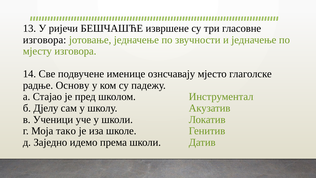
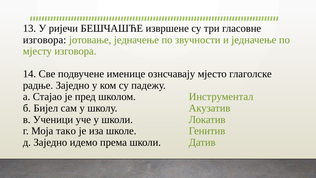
радње Основу: Основу -> Заједно (73, 85)
Дјелу: Дјелу -> Бијел (46, 108)
